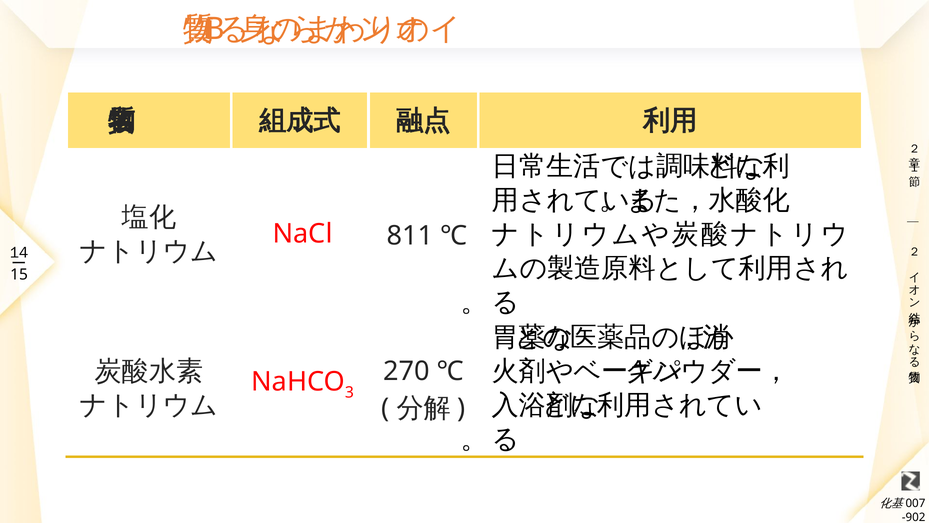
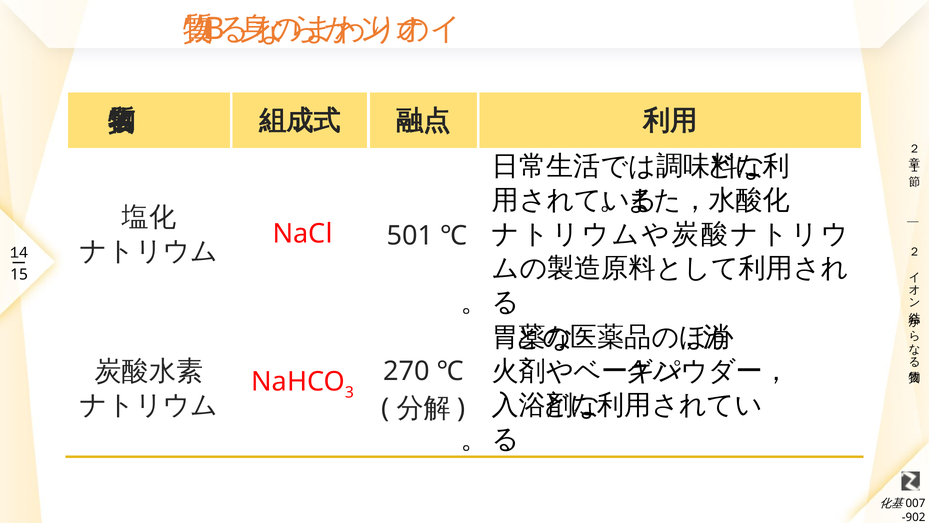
811: 811 -> 501 (410, 236)
